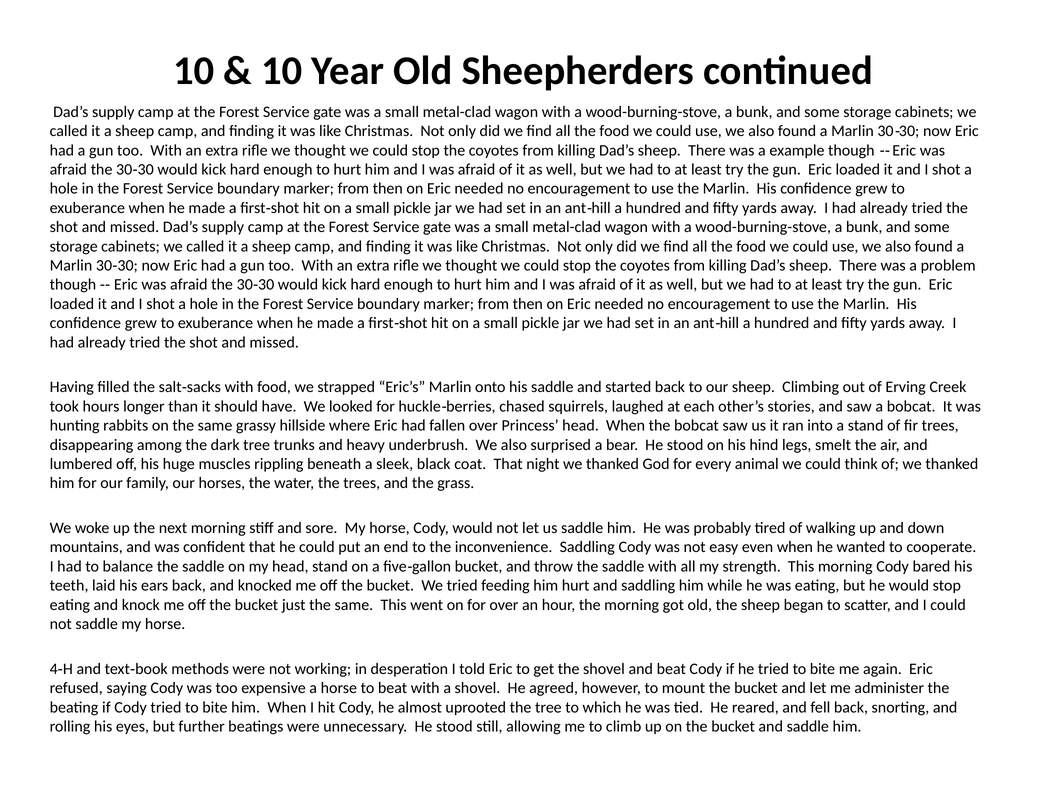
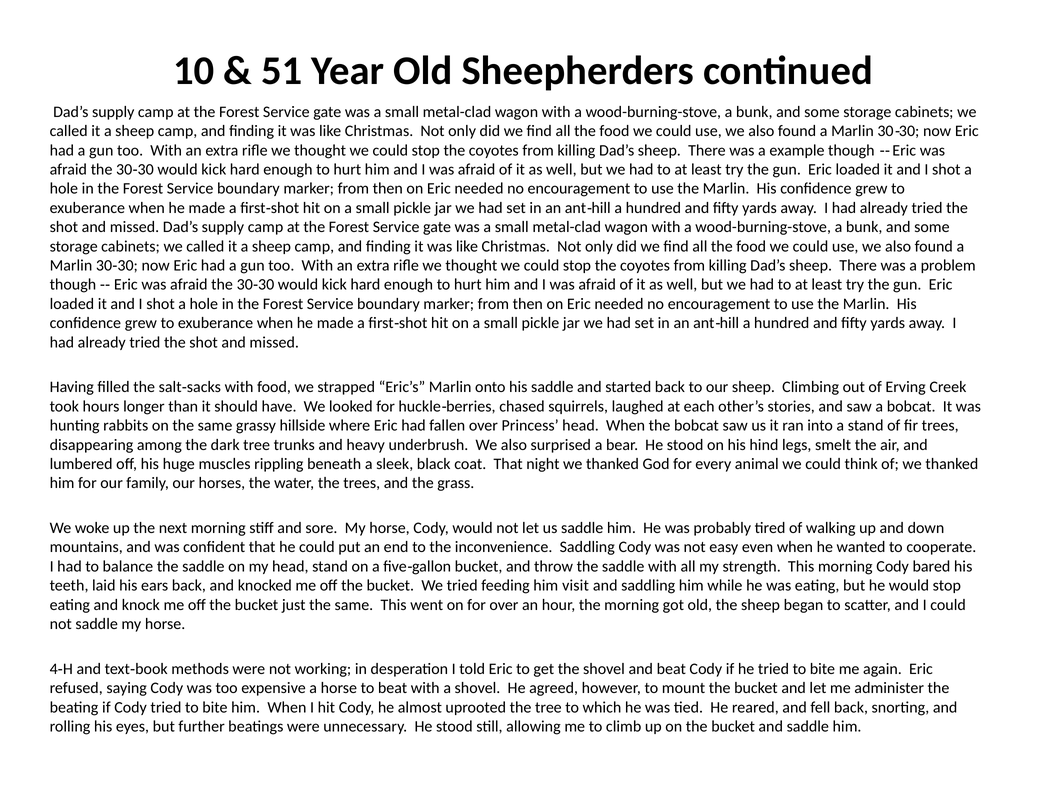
10: 10 -> 51 (282, 71)
him hurt: hurt -> visit (576, 585)
